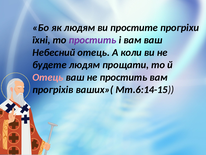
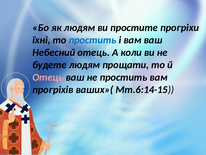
простить colour: purple -> blue (93, 40)
